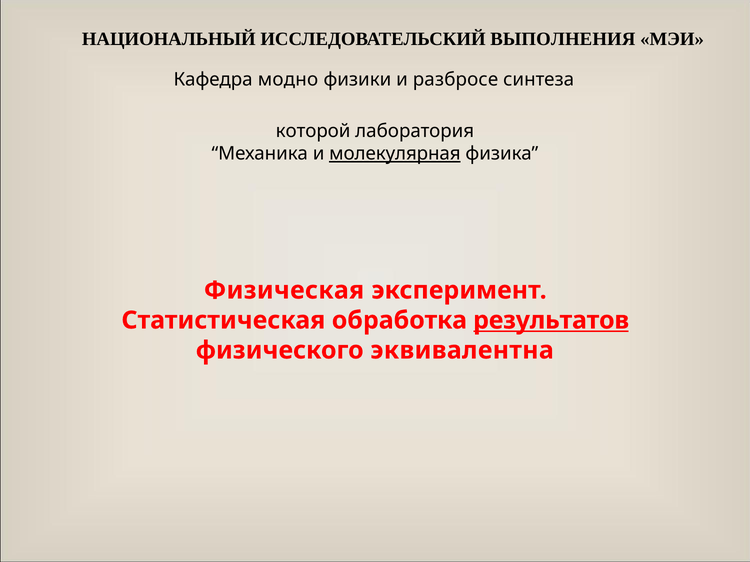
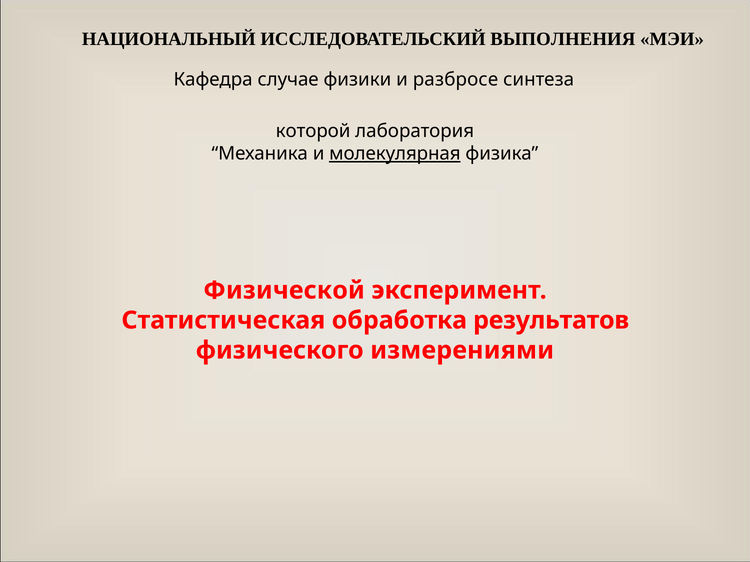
модно: модно -> случае (288, 80)
Физическая: Физическая -> Физической (284, 291)
результатов underline: present -> none (551, 321)
эквивалентна: эквивалентна -> измерениями (462, 351)
